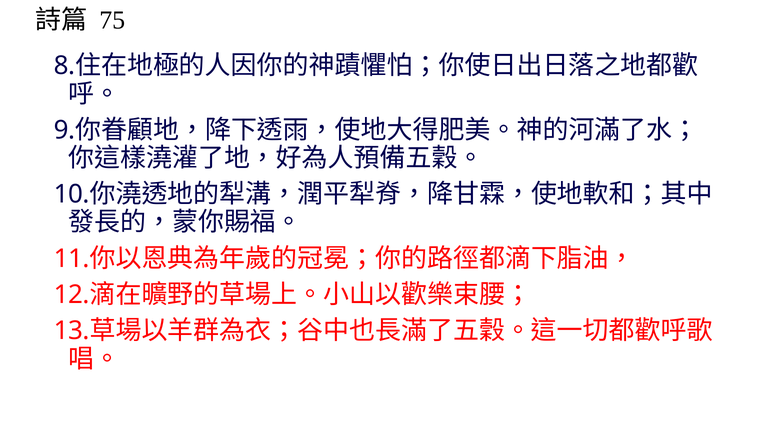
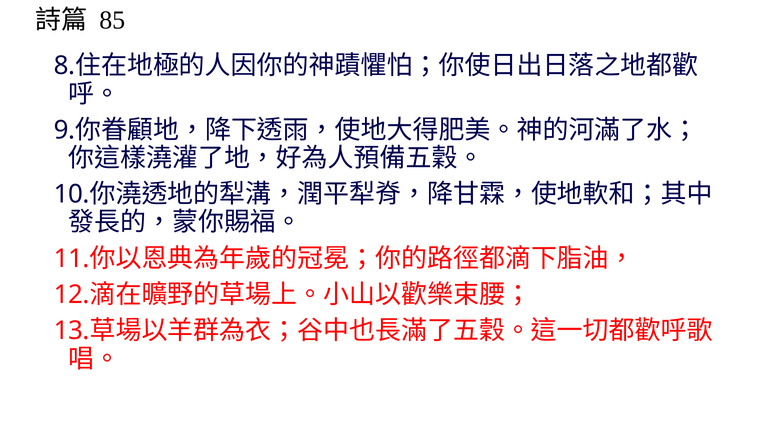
75: 75 -> 85 (112, 20)
